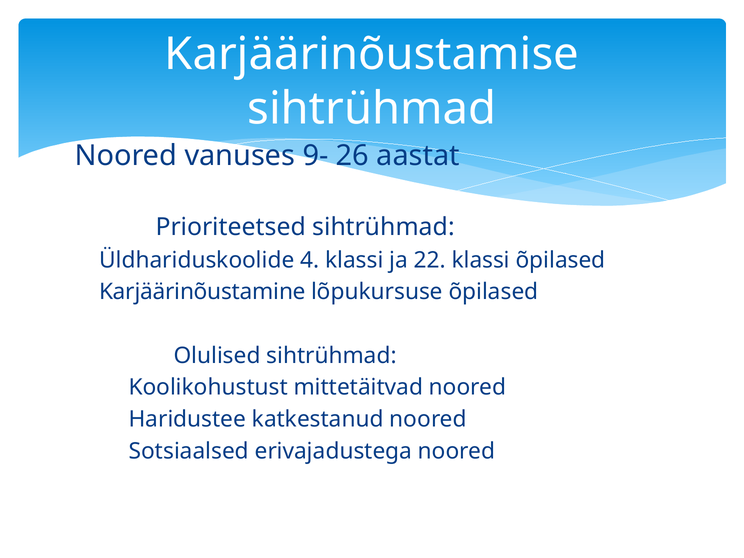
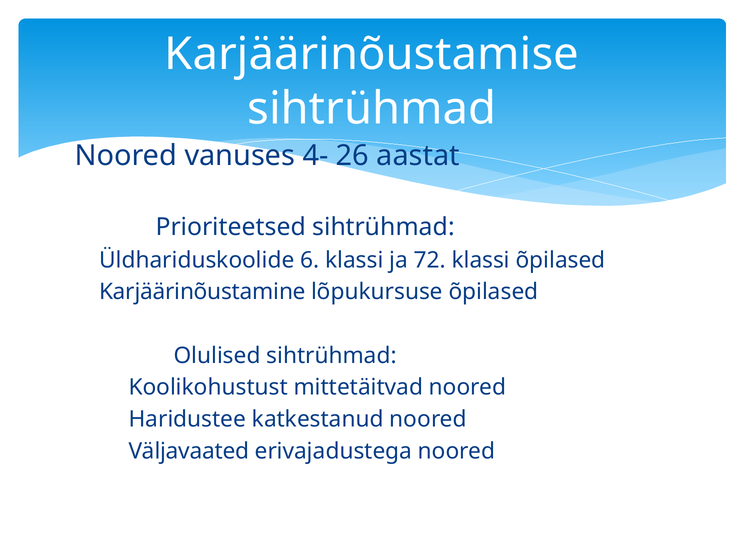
9-: 9- -> 4- (316, 156)
4: 4 -> 6 (310, 260)
22: 22 -> 72 (430, 260)
Sotsiaalsed: Sotsiaalsed -> Väljavaated (189, 451)
